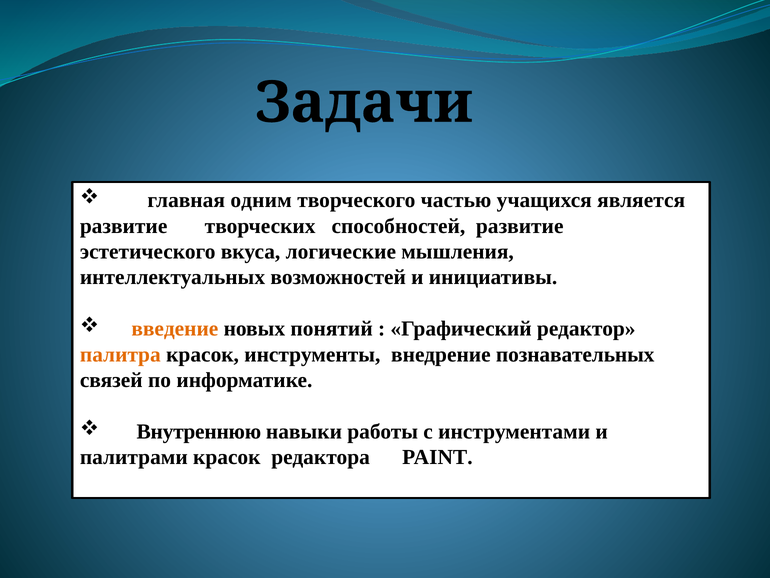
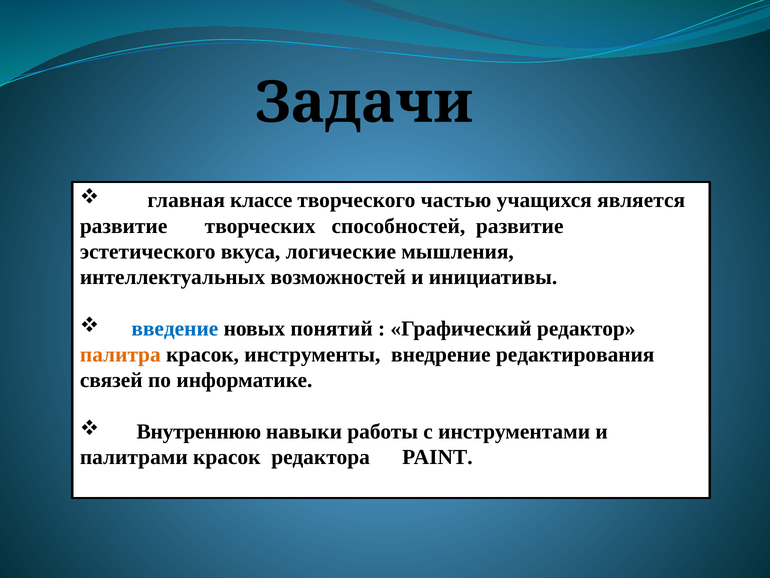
одним: одним -> классе (261, 200)
введение colour: orange -> blue (175, 328)
познавательных: познавательных -> редактирования (575, 354)
